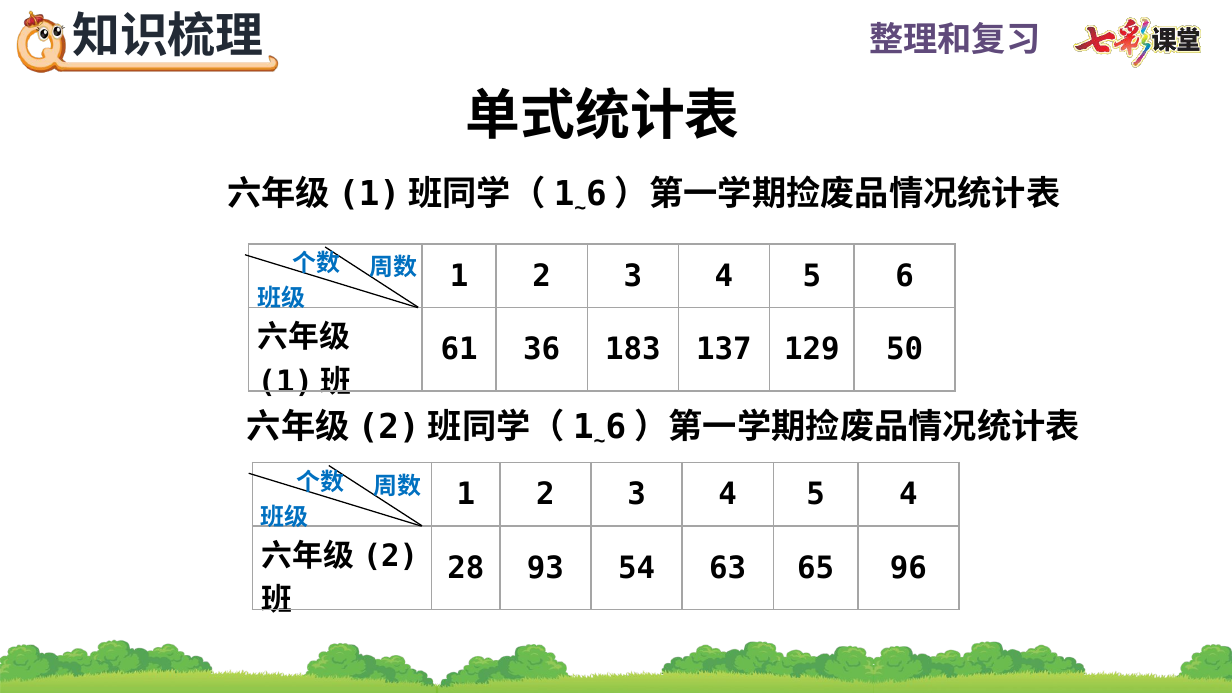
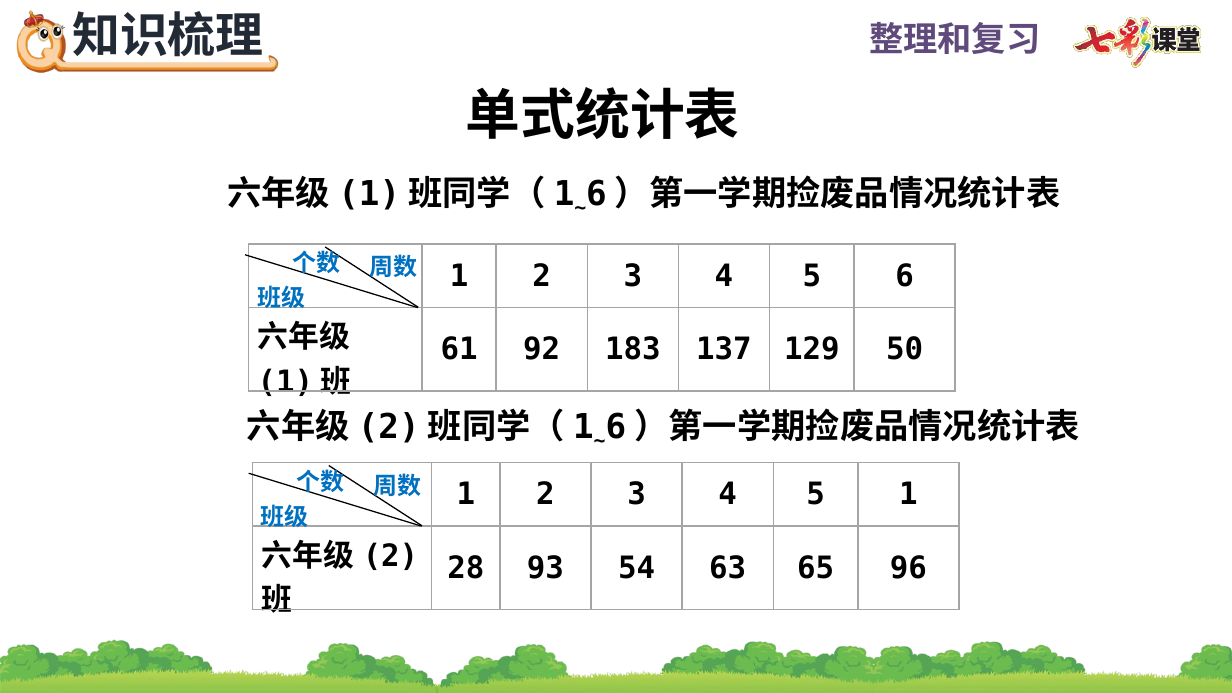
36: 36 -> 92 (542, 350)
5 4: 4 -> 1 (908, 495)
